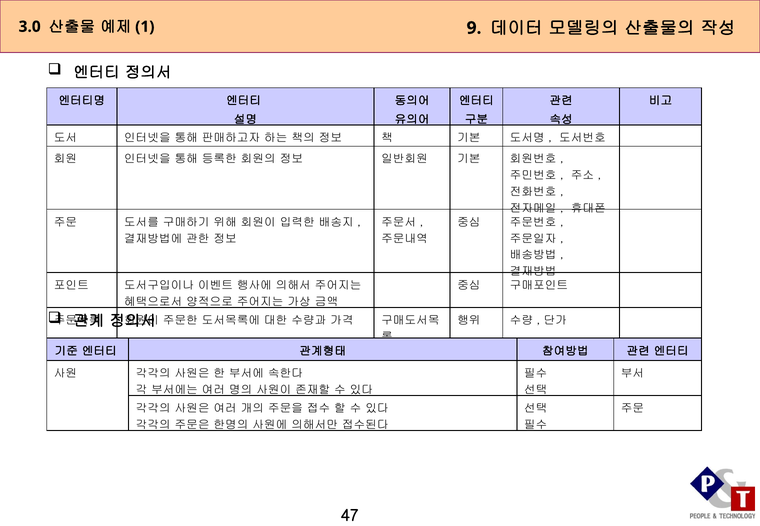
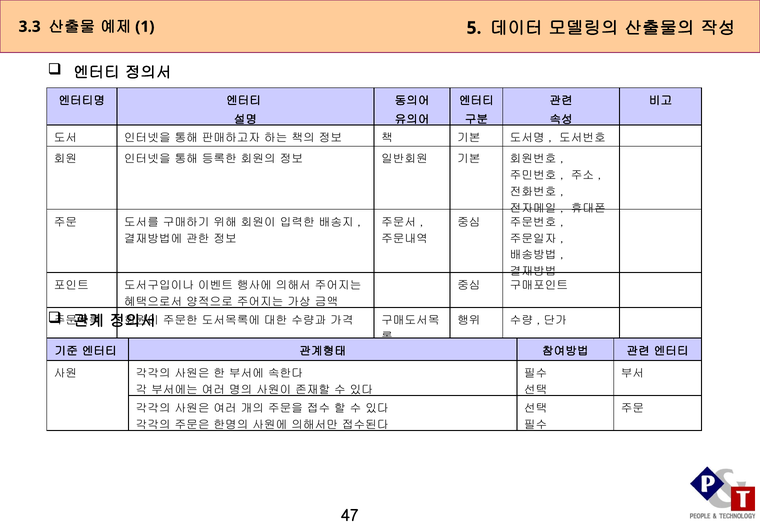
3.0: 3.0 -> 3.3 (30, 27)
9: 9 -> 5 (474, 28)
